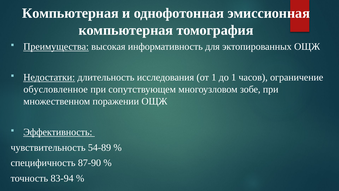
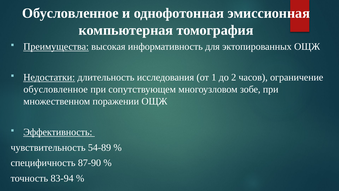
Компьютерная: Компьютерная -> Обусловленное (70, 13)
до 1: 1 -> 2 (234, 77)
